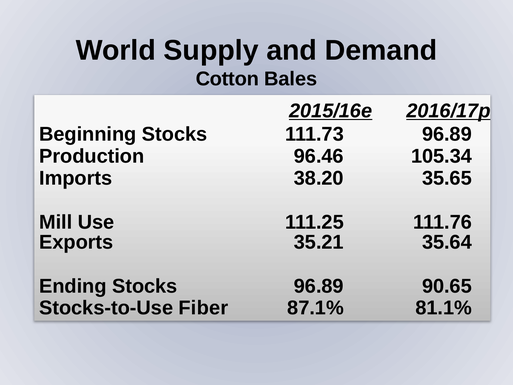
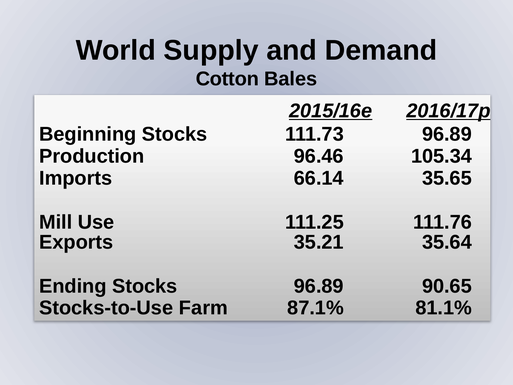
38.20: 38.20 -> 66.14 (319, 178)
Fiber: Fiber -> Farm (203, 308)
